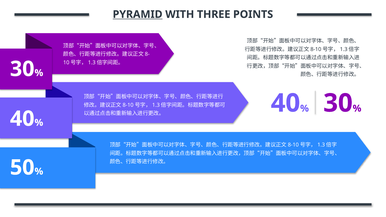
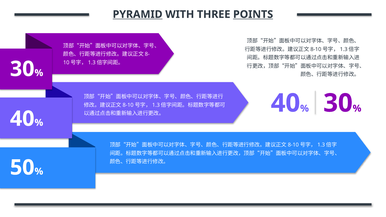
POINTS underline: none -> present (253, 14)
